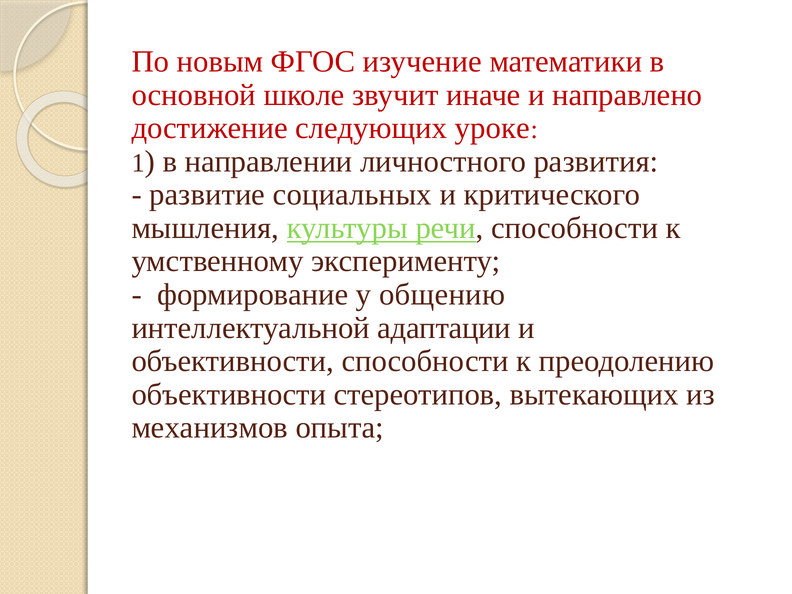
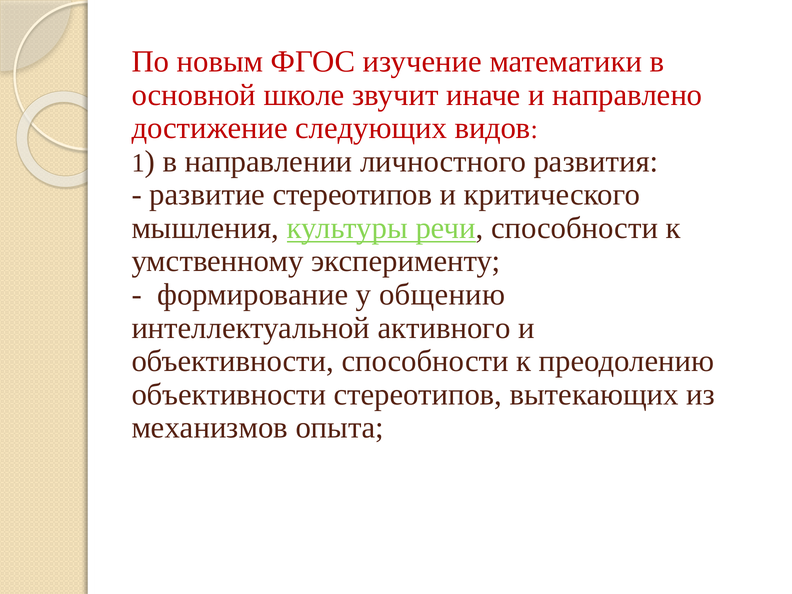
уроке: уроке -> видов (493, 128)
развитие социальных: социальных -> стереотипов (352, 195)
адаптации: адаптации -> активного (444, 328)
